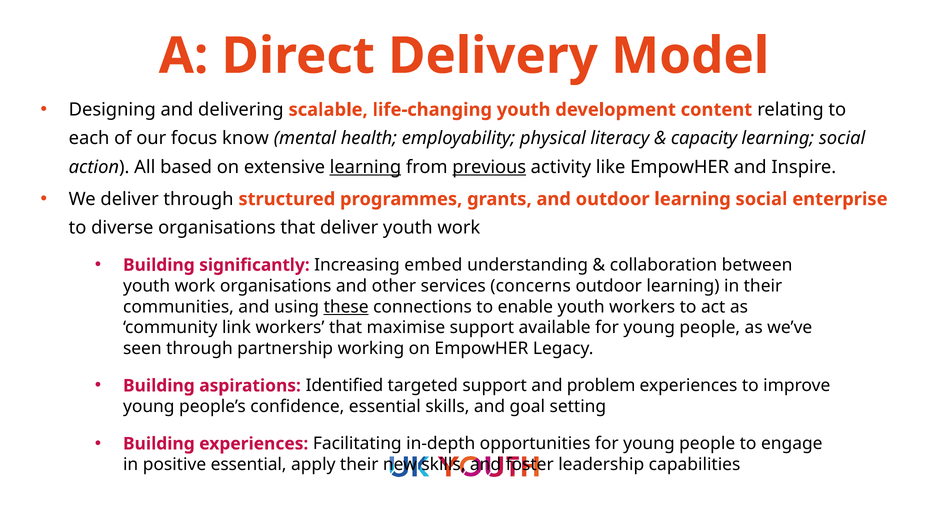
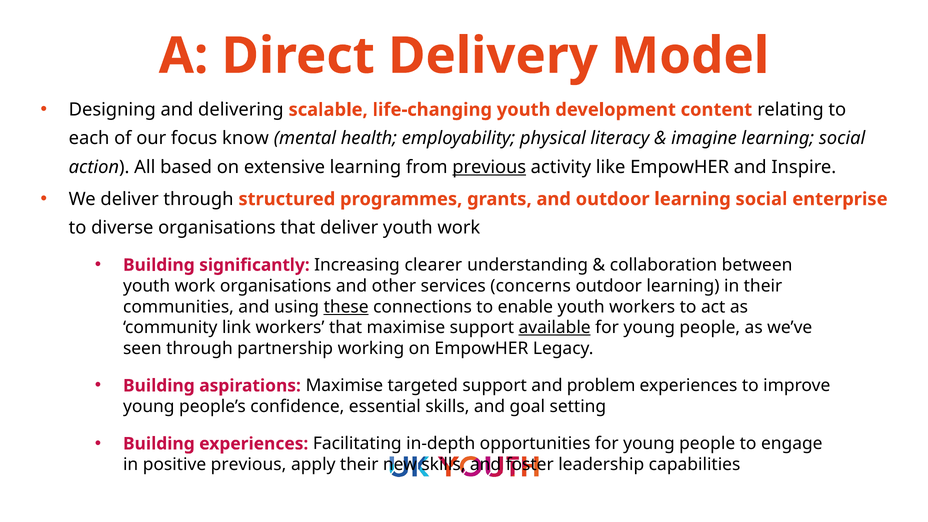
capacity: capacity -> imagine (704, 138)
learning underline: present -> none (365, 167)
embed: embed -> clearer (433, 265)
available underline: none -> present (555, 328)
aspirations Identified: Identified -> Maximise (344, 386)
positive essential: essential -> previous (249, 465)
